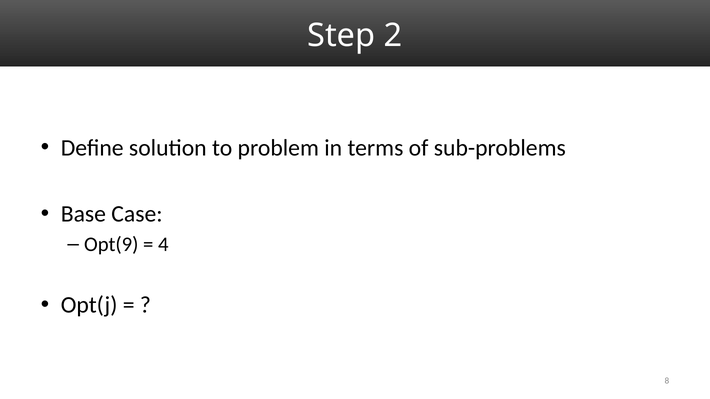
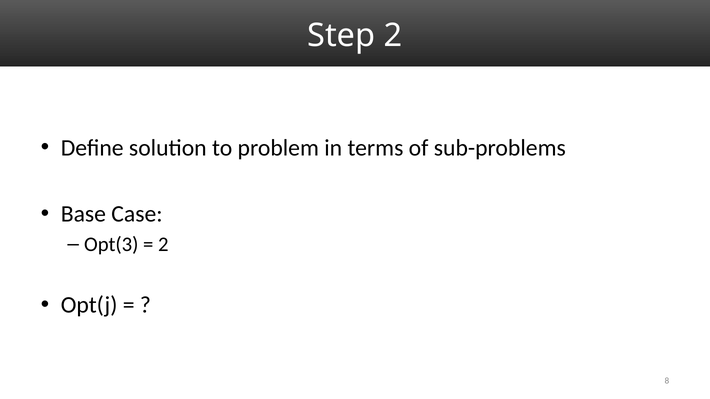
Opt(9: Opt(9 -> Opt(3 (111, 245)
4: 4 -> 2 (163, 245)
